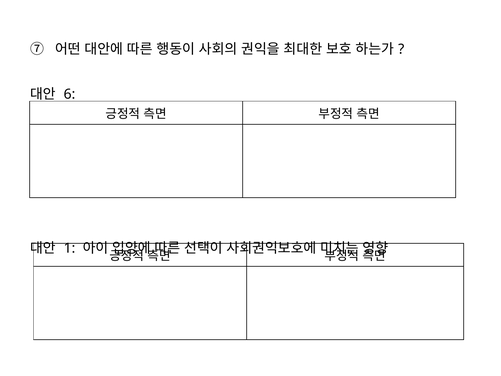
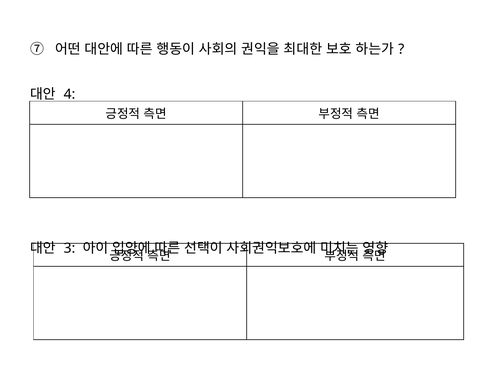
6: 6 -> 4 (69, 94)
1: 1 -> 3 (69, 248)
